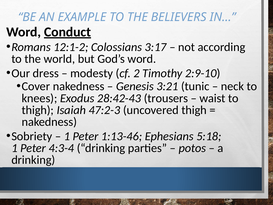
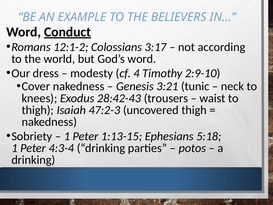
2: 2 -> 4 (136, 73)
1:13-46: 1:13-46 -> 1:13-15 (122, 136)
